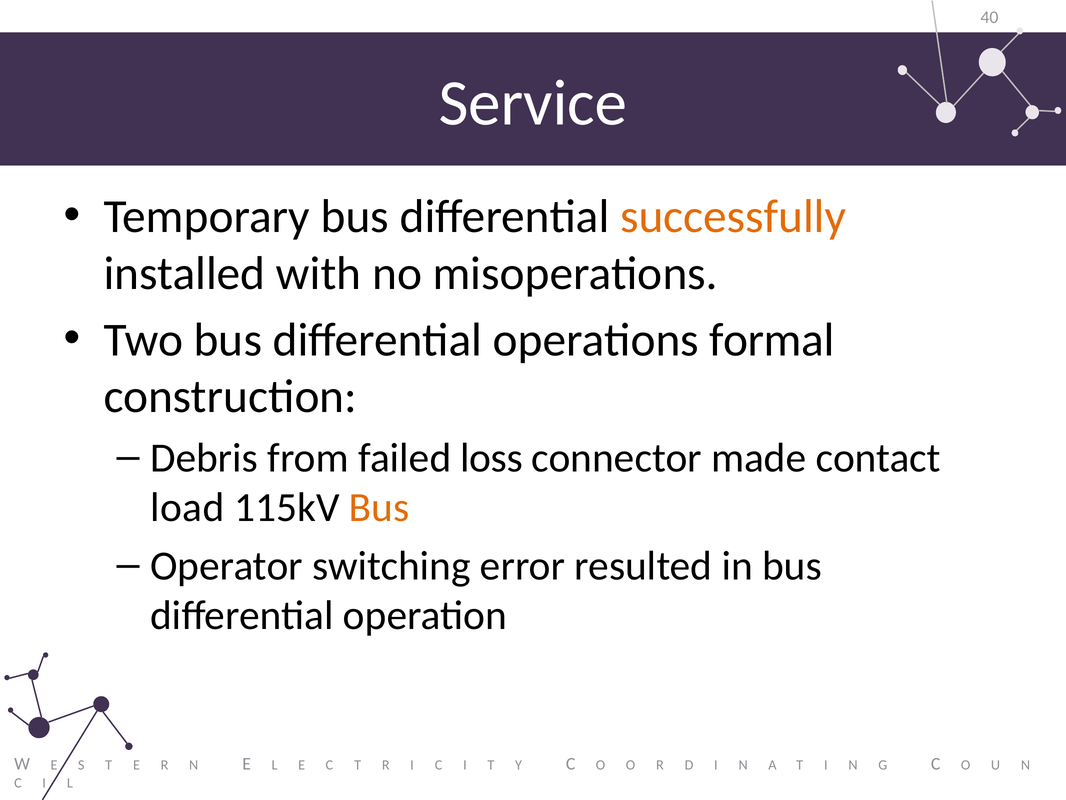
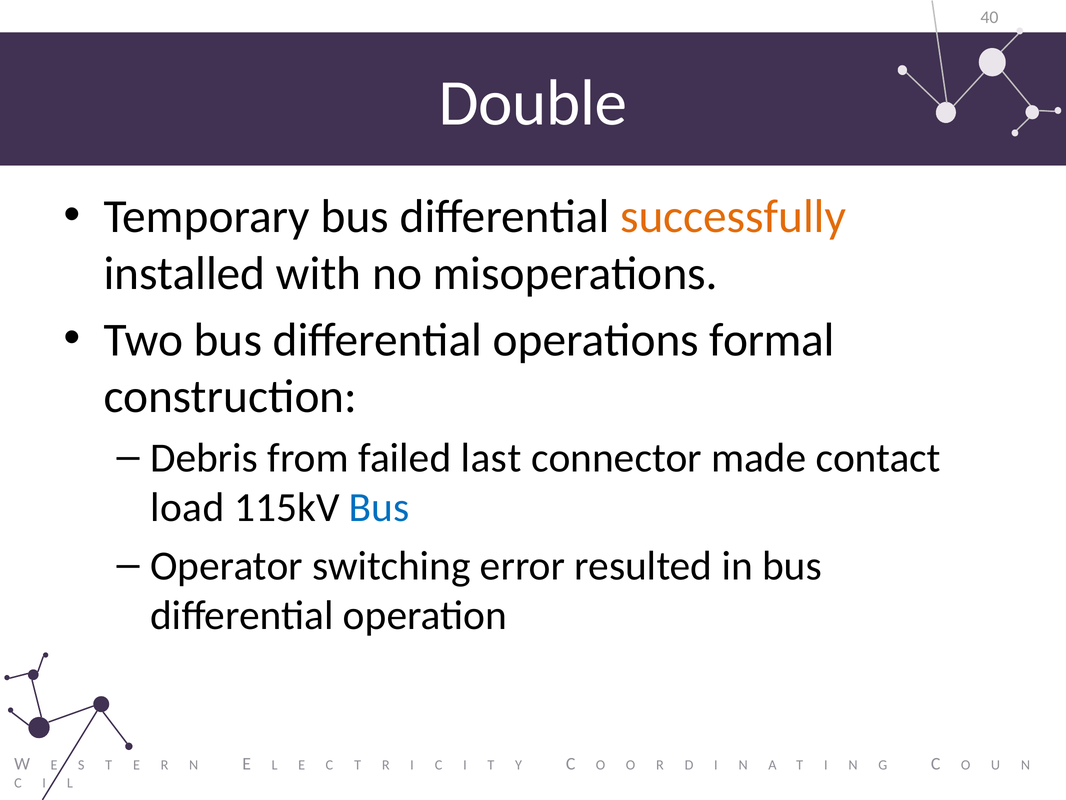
Service: Service -> Double (533, 103)
loss: loss -> last (491, 458)
Bus colour: orange -> blue (379, 507)
